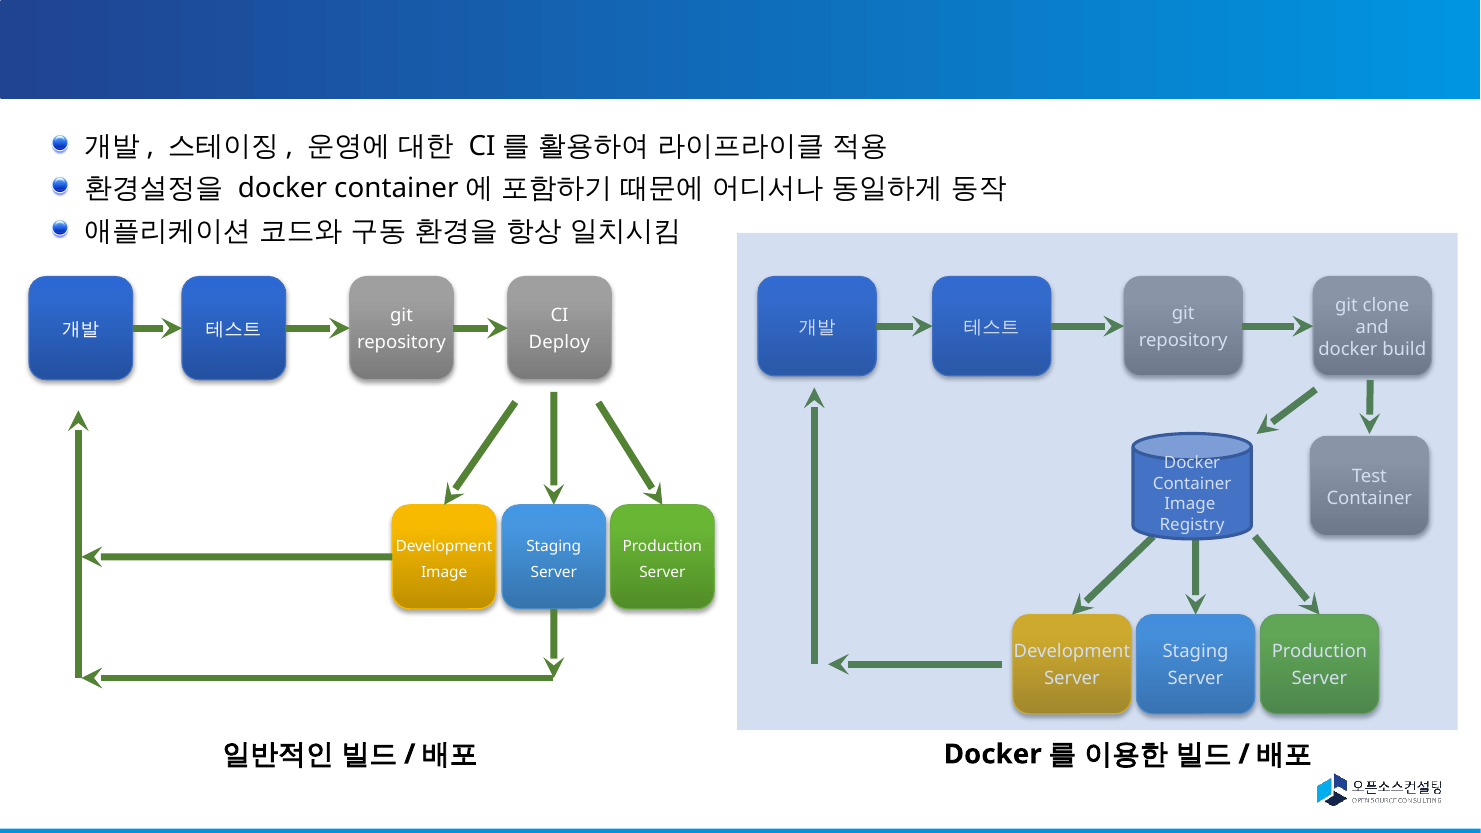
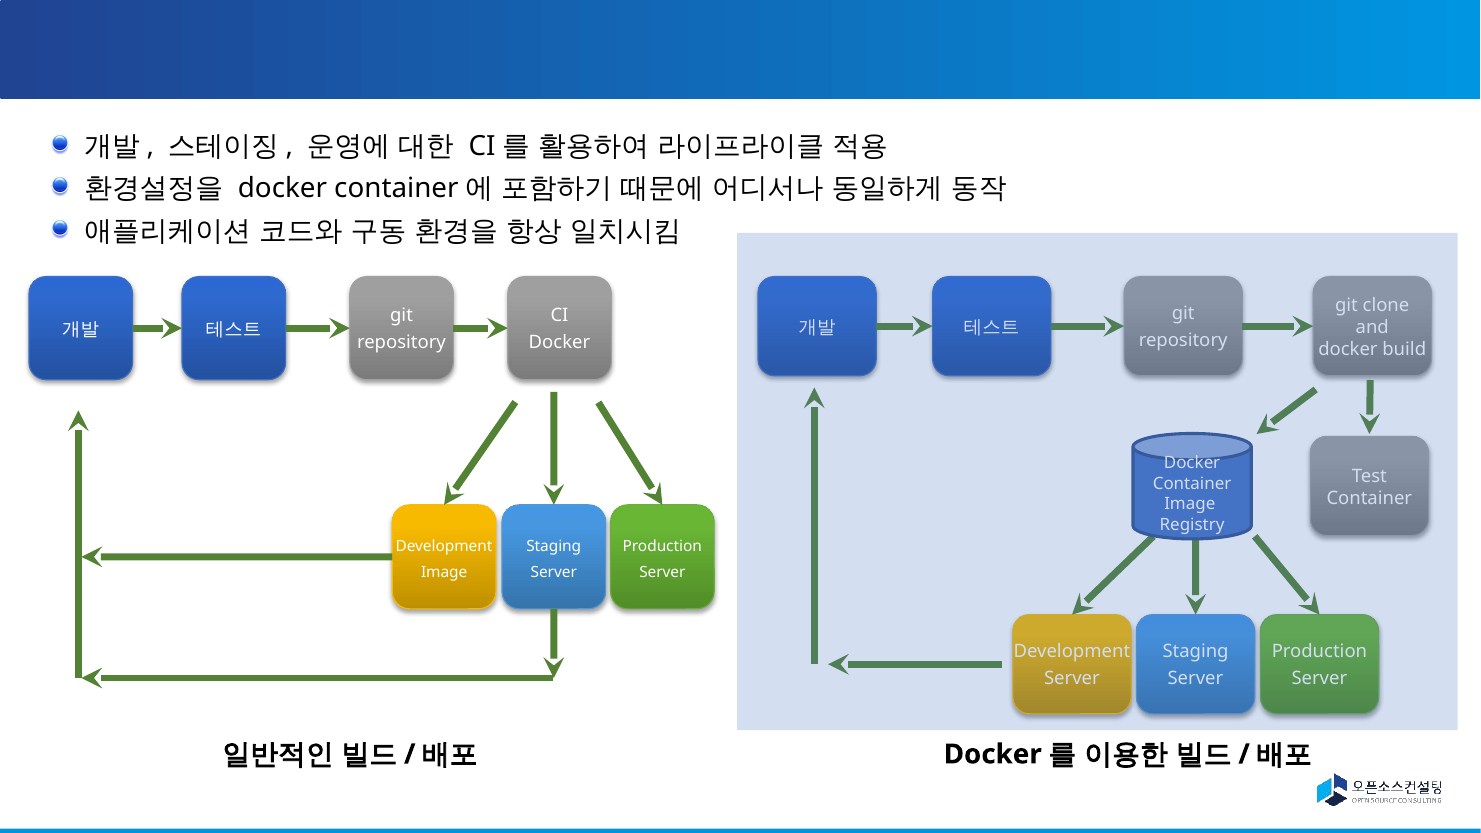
Deploy: Deploy -> Docker (559, 343)
